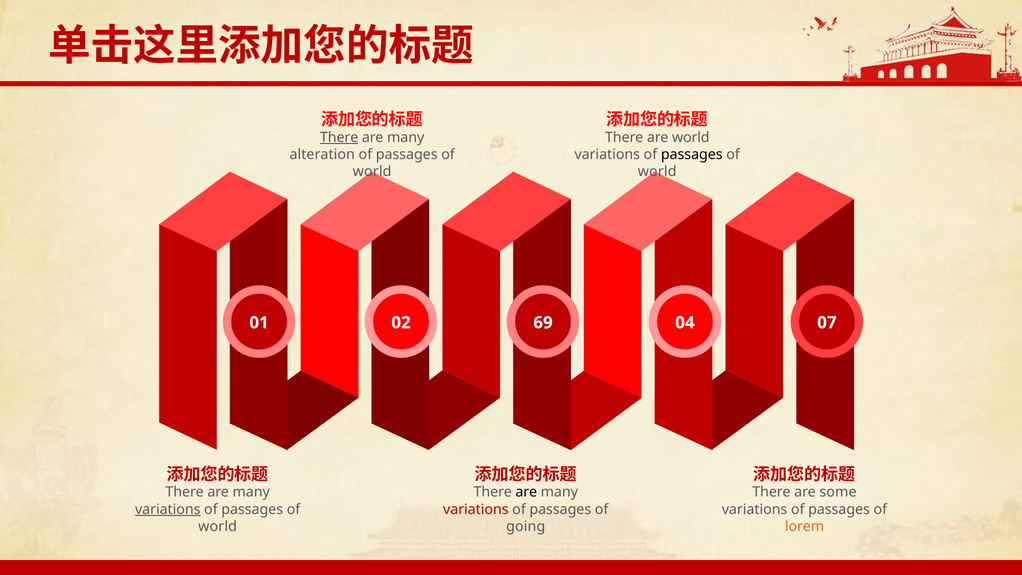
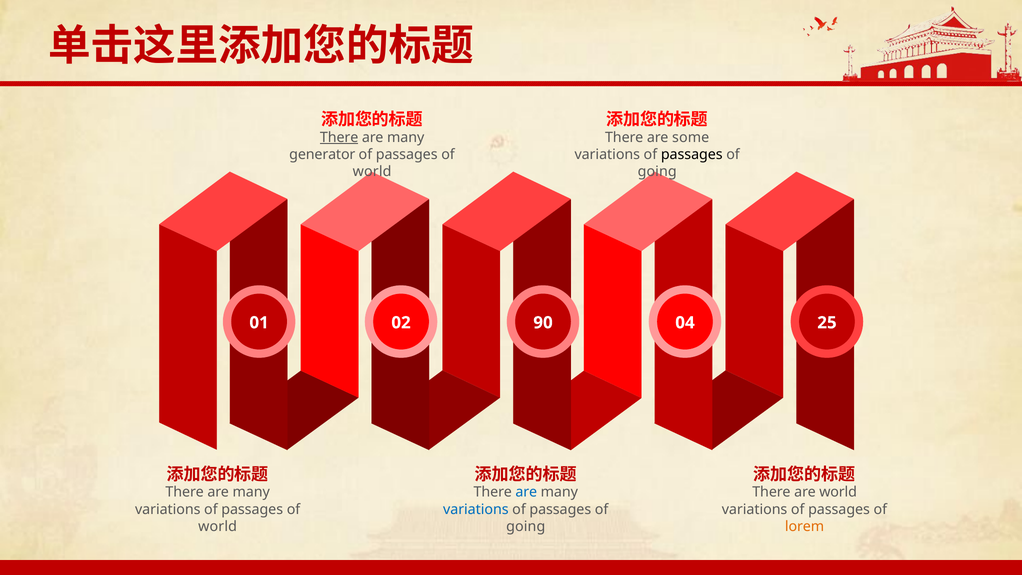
are world: world -> some (691, 137)
alteration: alteration -> generator (322, 154)
world: world -> going (657, 171)
69: 69 -> 90 (543, 323)
07: 07 -> 25 (827, 323)
are colour: black -> blue (526, 492)
are some: some -> world (838, 492)
variations underline: present -> none (168, 509)
variations colour: red -> blue (476, 509)
